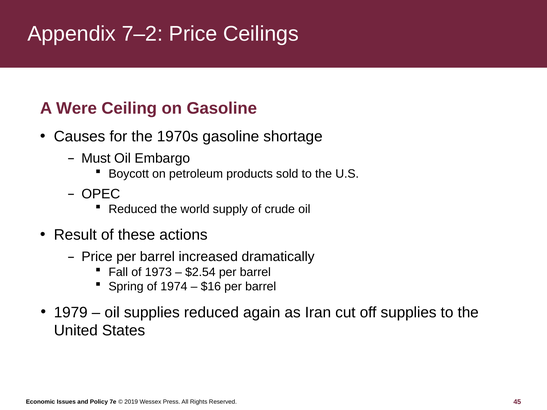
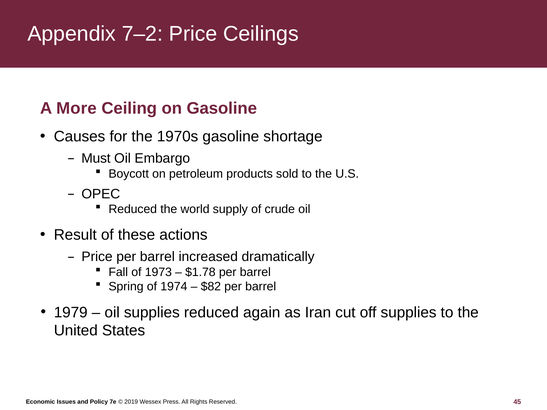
Were: Were -> More (76, 108)
$2.54: $2.54 -> $1.78 (200, 272)
$16: $16 -> $82 (211, 287)
